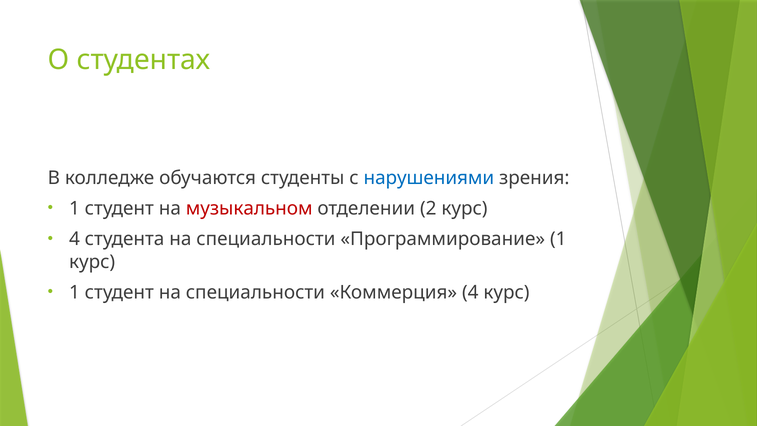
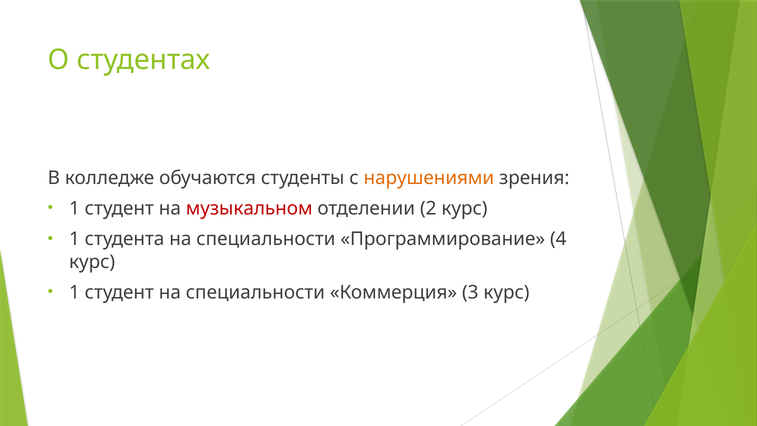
нарушениями colour: blue -> orange (429, 178)
4: 4 -> 1 (74, 239)
Программирование 1: 1 -> 4 (558, 239)
Коммерция 4: 4 -> 3 (470, 292)
